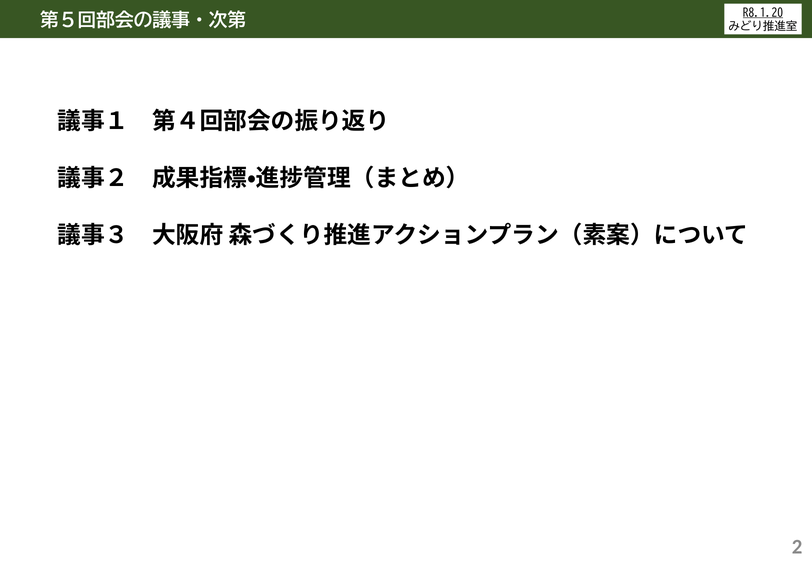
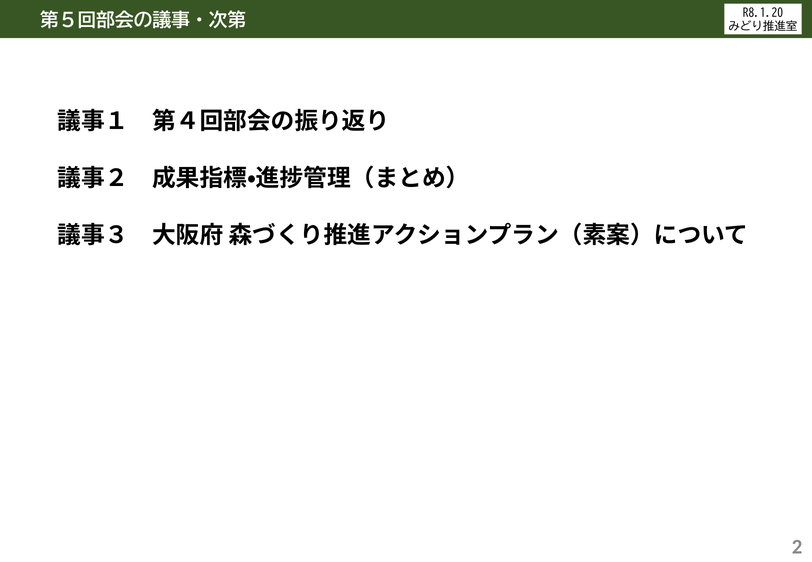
R8.1.20 underline: present -> none (763, 13)
